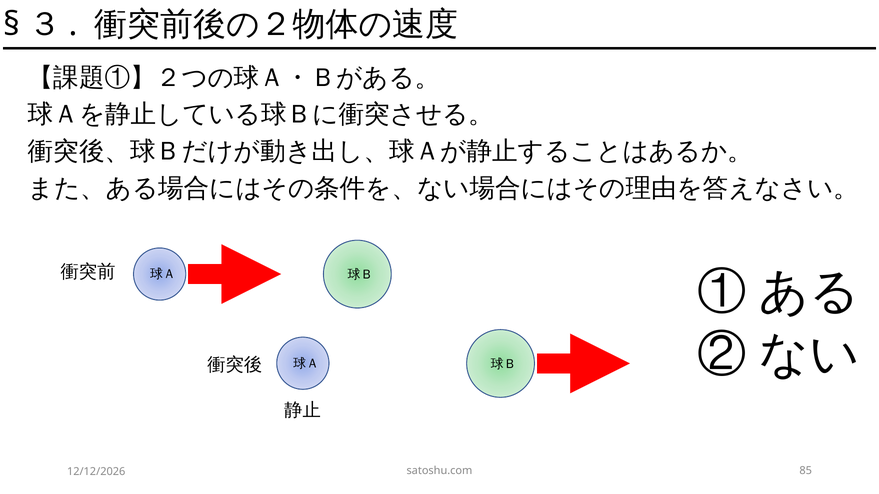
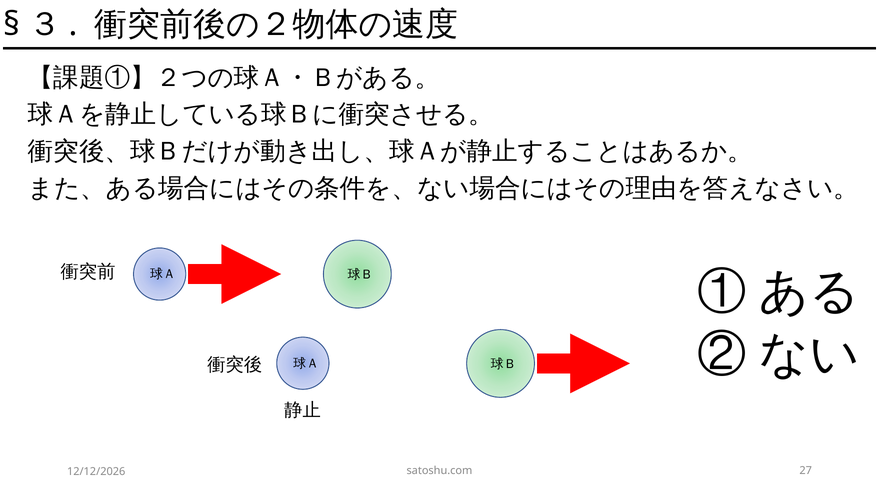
85: 85 -> 27 (806, 471)
